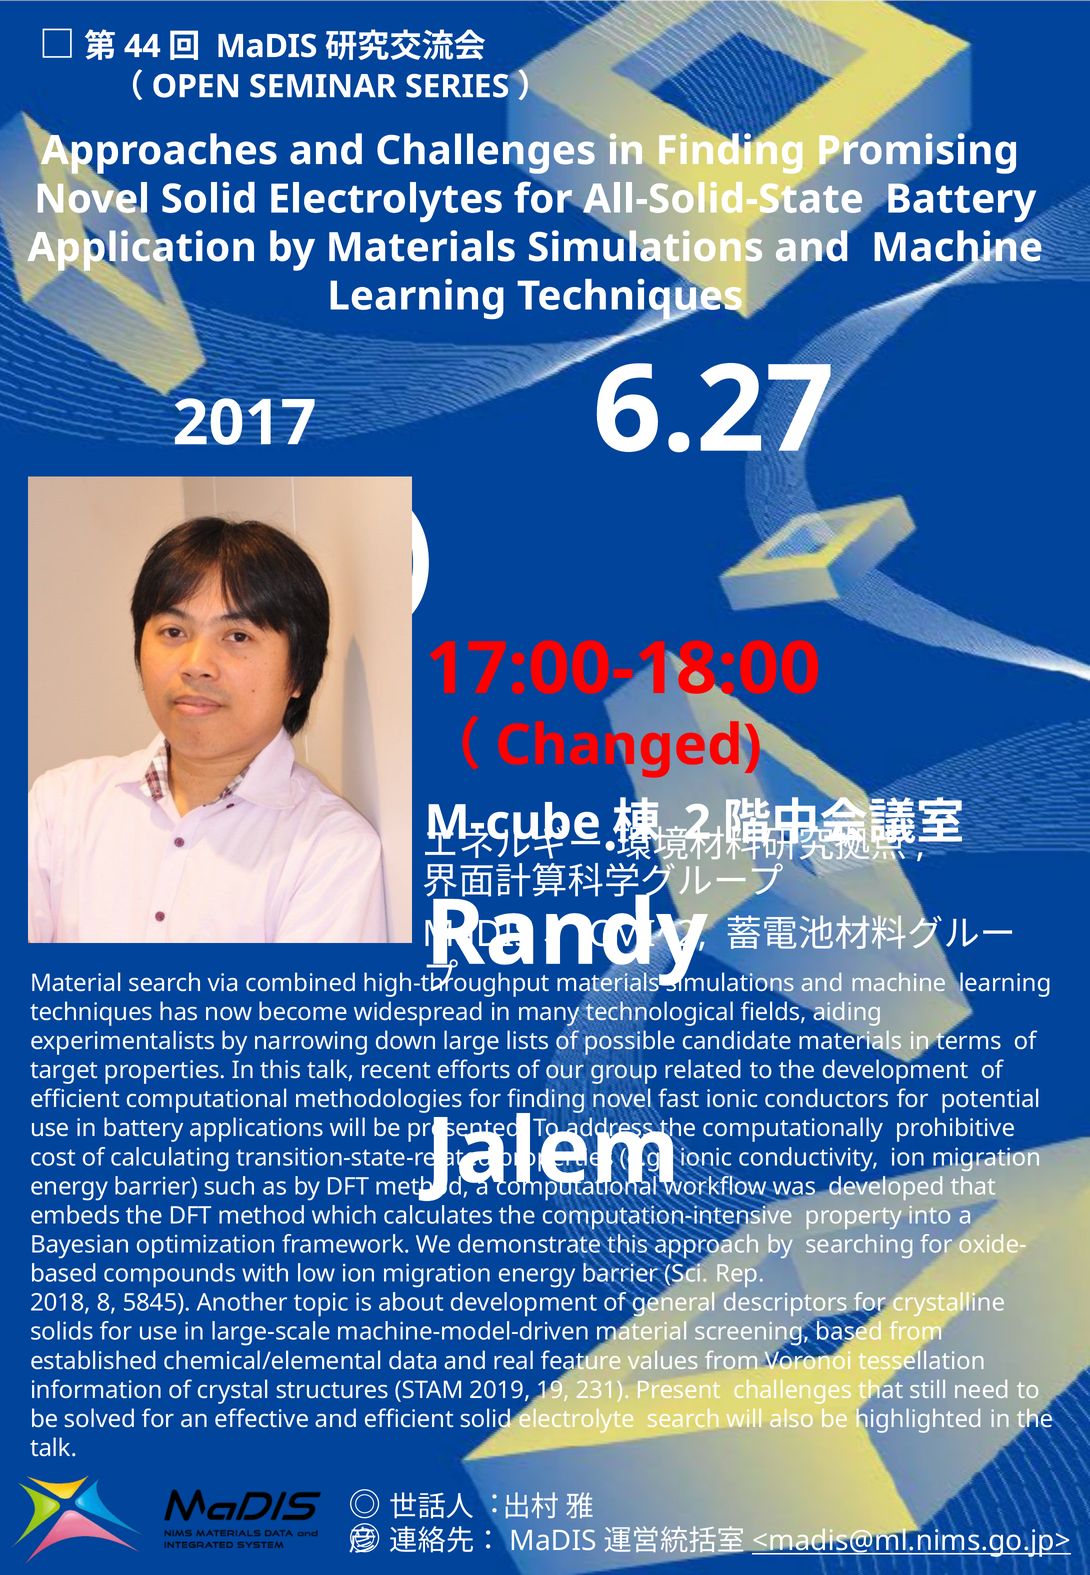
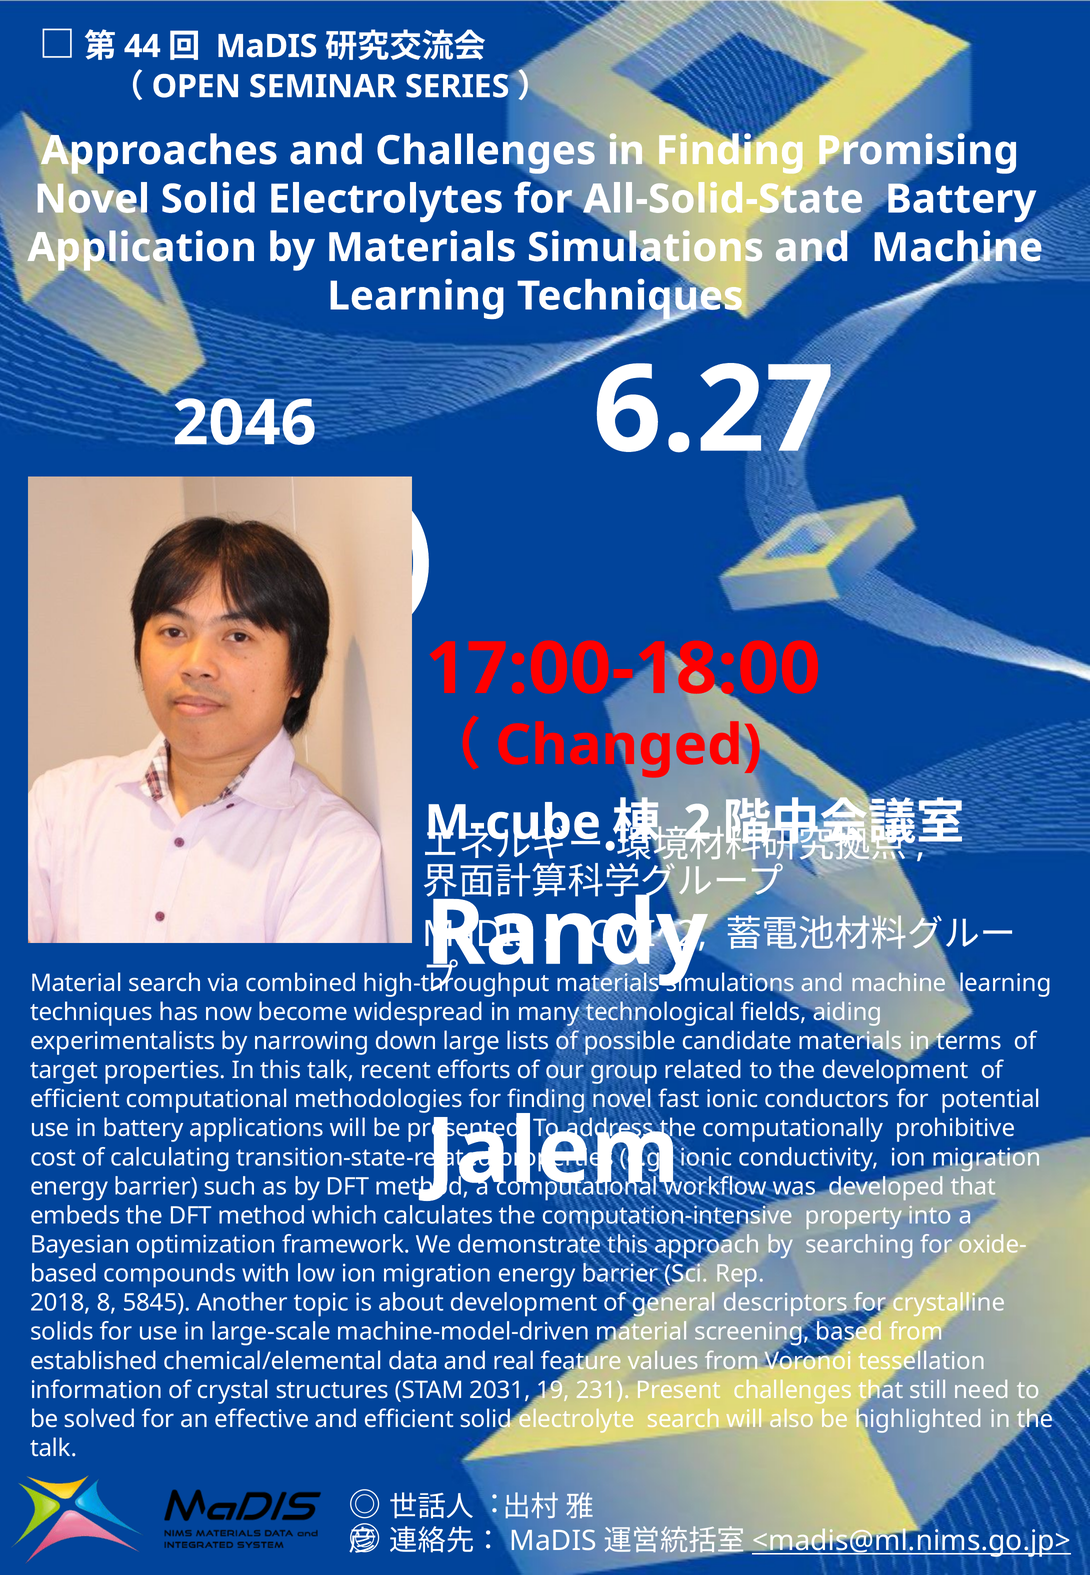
2017: 2017 -> 2046 (245, 423)
2019: 2019 -> 2031 (500, 1390)
